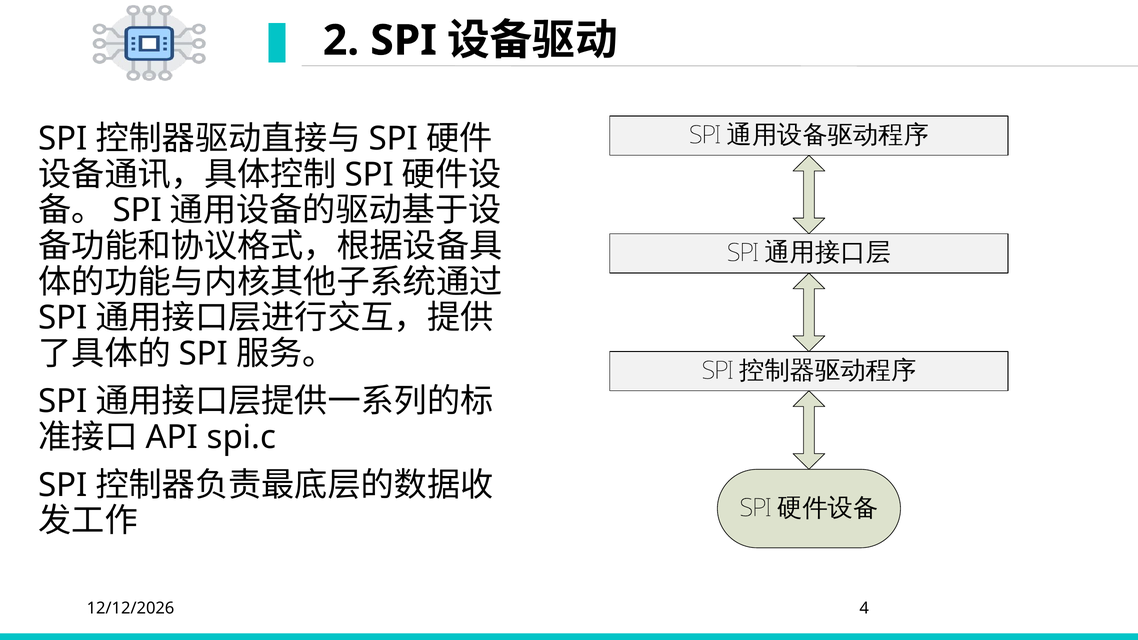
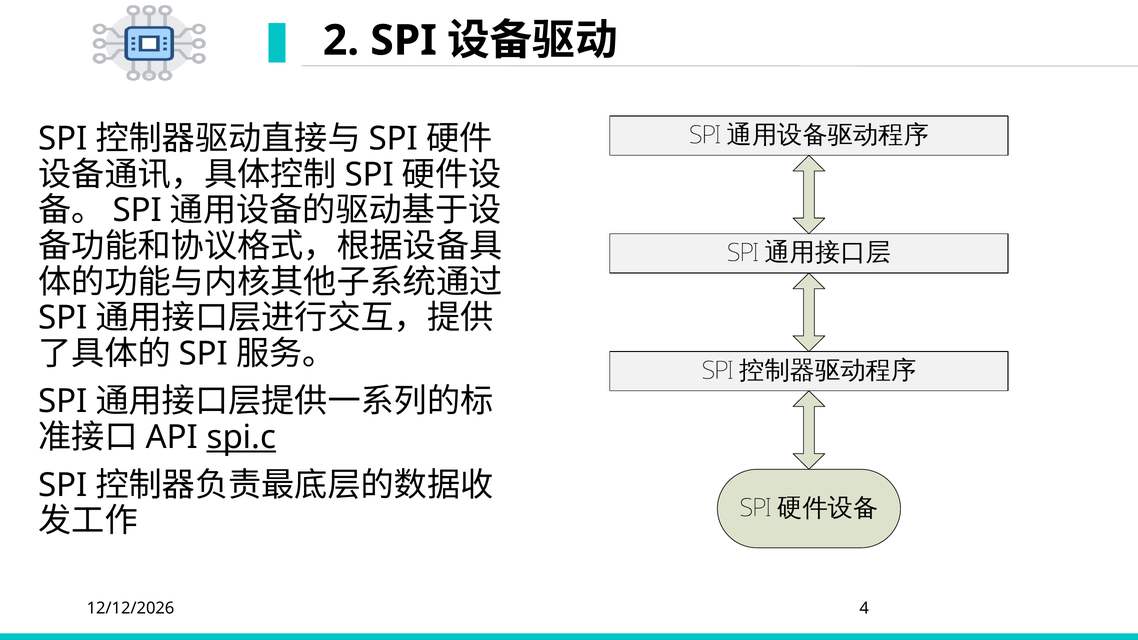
spi.c underline: none -> present (241, 437)
